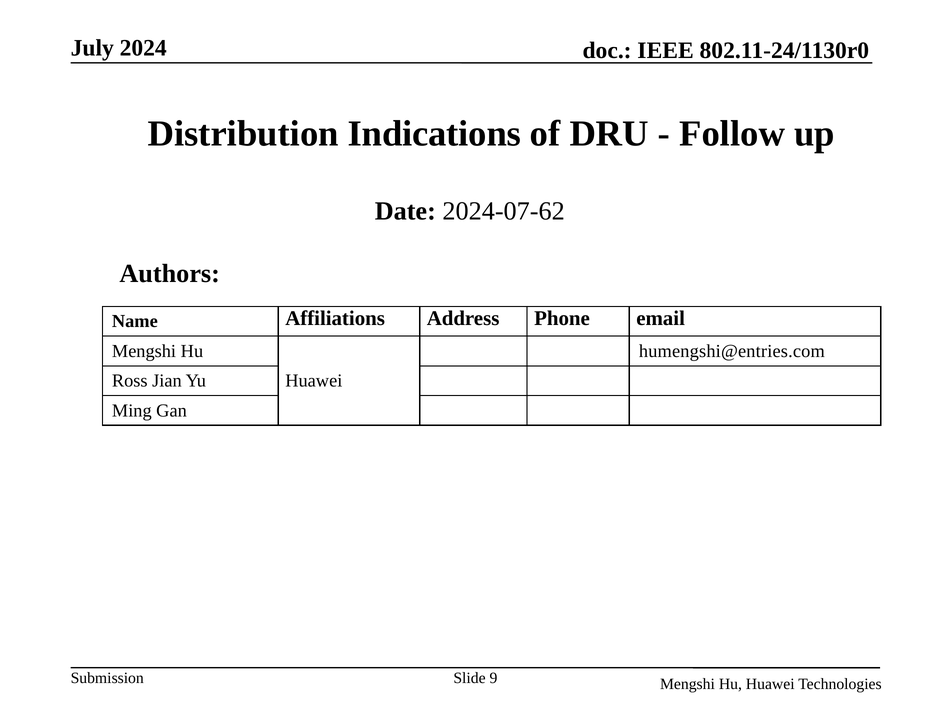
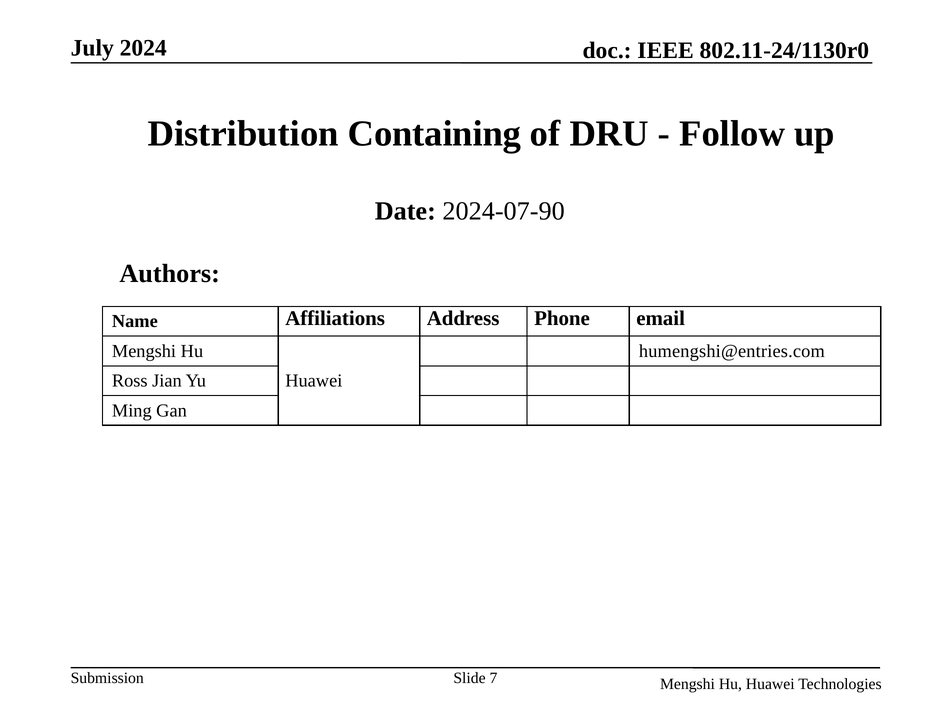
Indications: Indications -> Containing (434, 134)
2024-07-62: 2024-07-62 -> 2024-07-90 (504, 211)
9: 9 -> 7 (493, 678)
